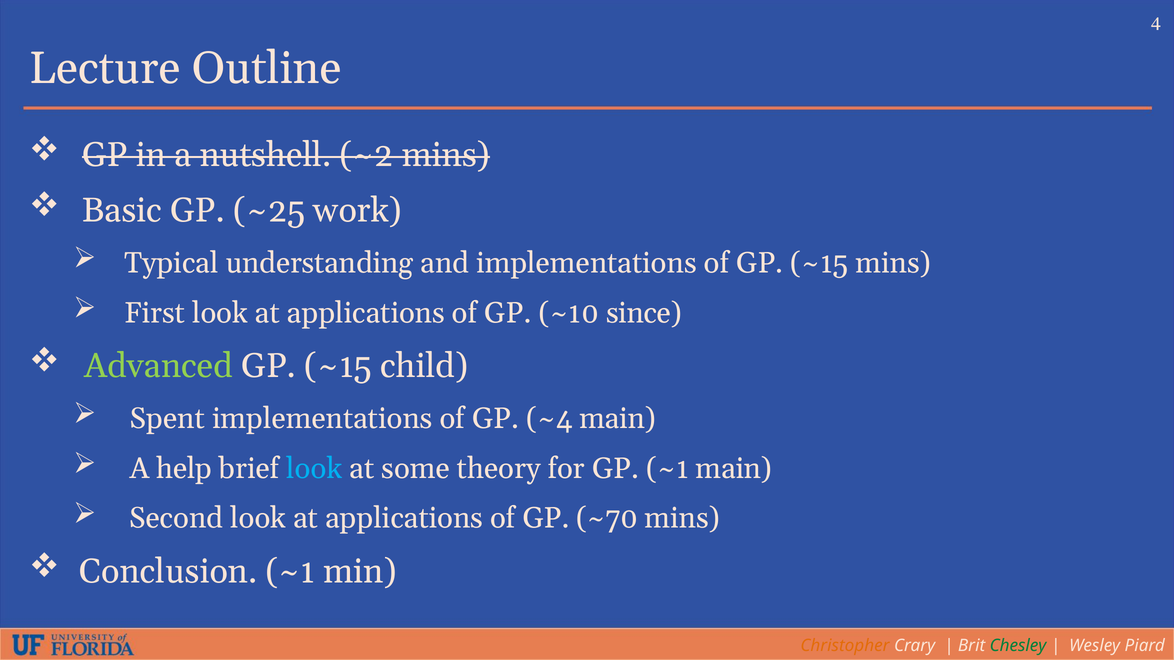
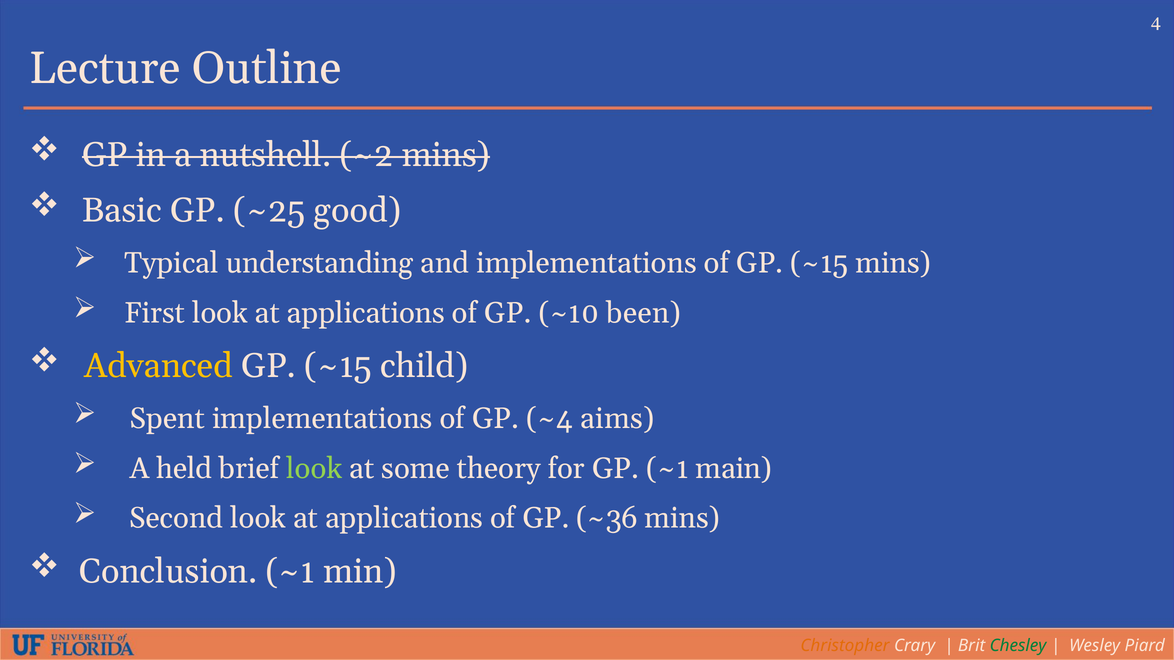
work: work -> good (357, 211)
since: since -> been (644, 313)
Advanced colour: light green -> yellow (159, 366)
~4 main: main -> aims (617, 419)
help: help -> held (184, 469)
look colour: light blue -> light green (314, 469)
~70: ~70 -> ~36 (607, 518)
